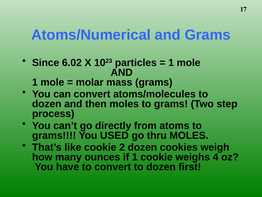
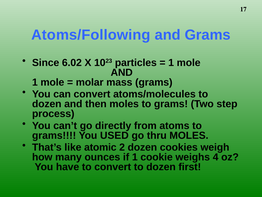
Atoms/Numerical: Atoms/Numerical -> Atoms/Following (91, 35)
like cookie: cookie -> atomic (100, 147)
